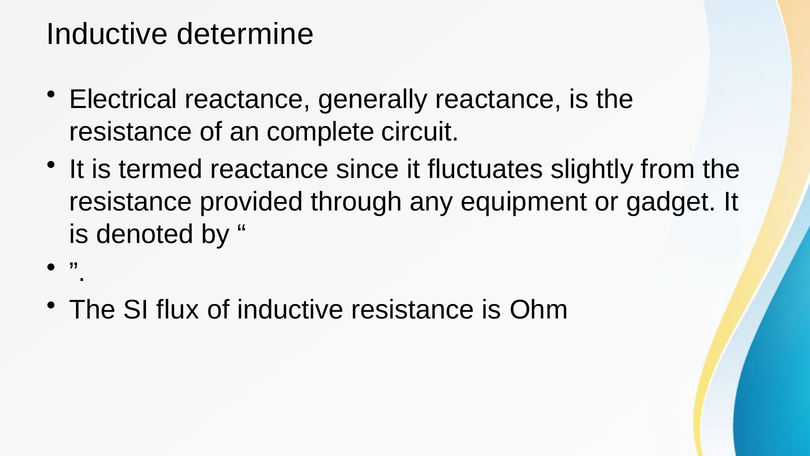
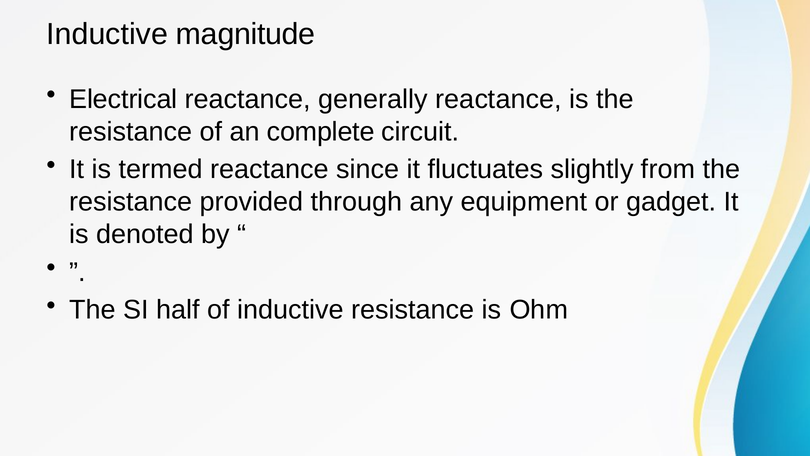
determine: determine -> magnitude (246, 34)
flux: flux -> half (178, 310)
